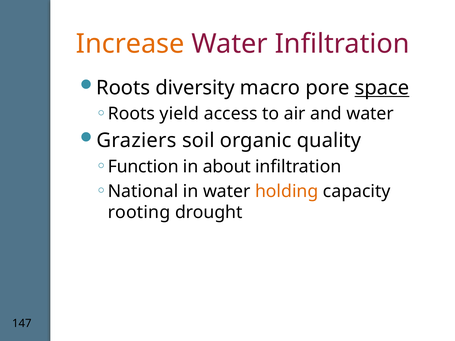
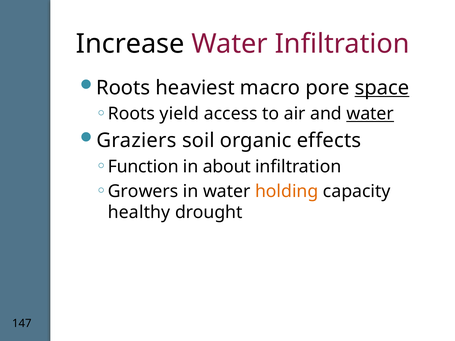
Increase colour: orange -> black (130, 44)
diversity: diversity -> heaviest (195, 88)
water underline: none -> present (370, 114)
quality: quality -> effects (329, 141)
National: National -> Growers (143, 191)
rooting: rooting -> healthy (139, 213)
